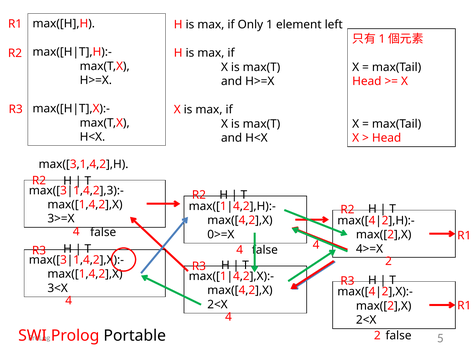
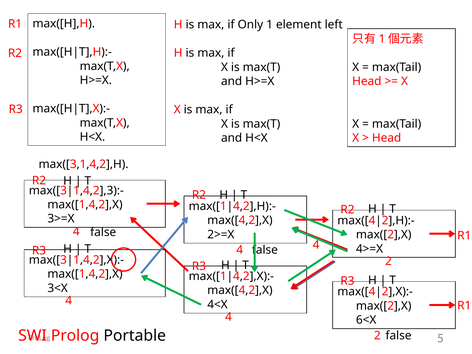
0>=X: 0>=X -> 2>=X (221, 235)
2<X: 2<X -> 4<X (217, 305)
2<X: 2<X -> 6<X (366, 320)
